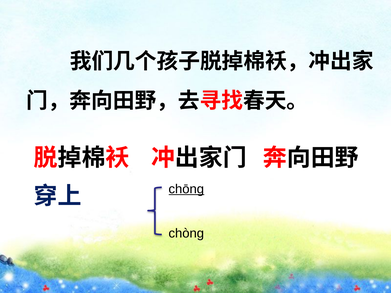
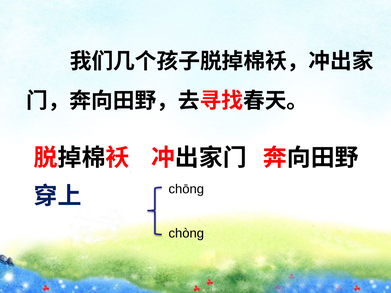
chōng underline: present -> none (186, 189)
